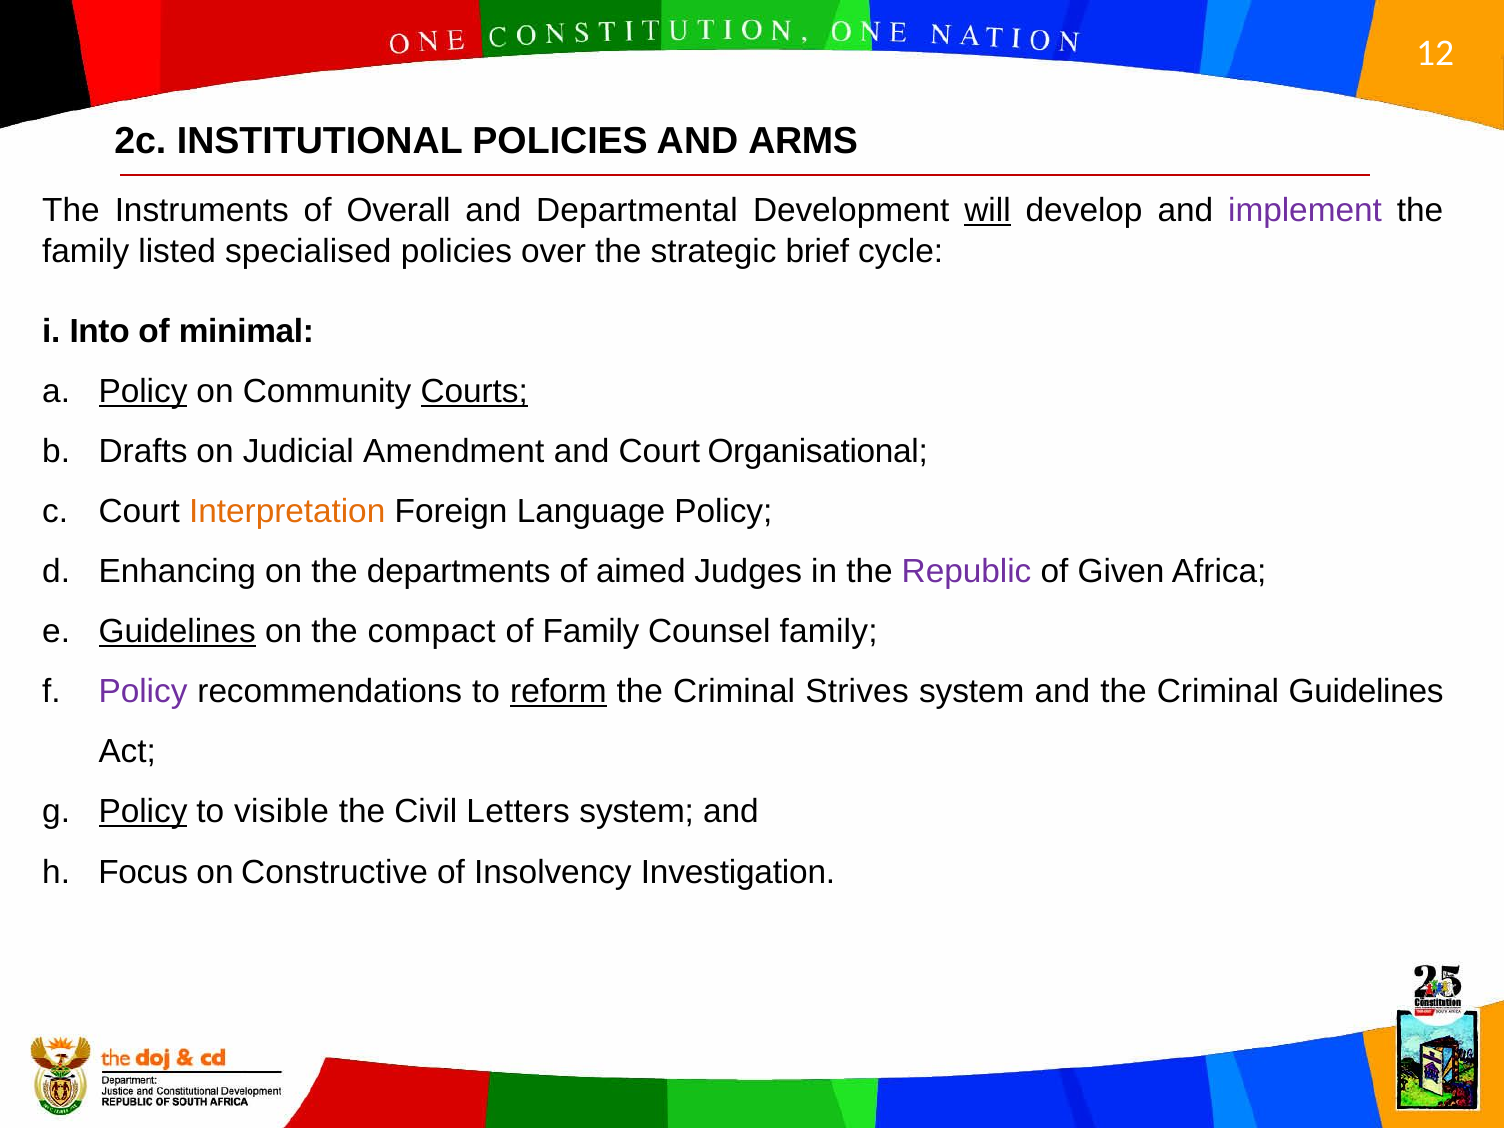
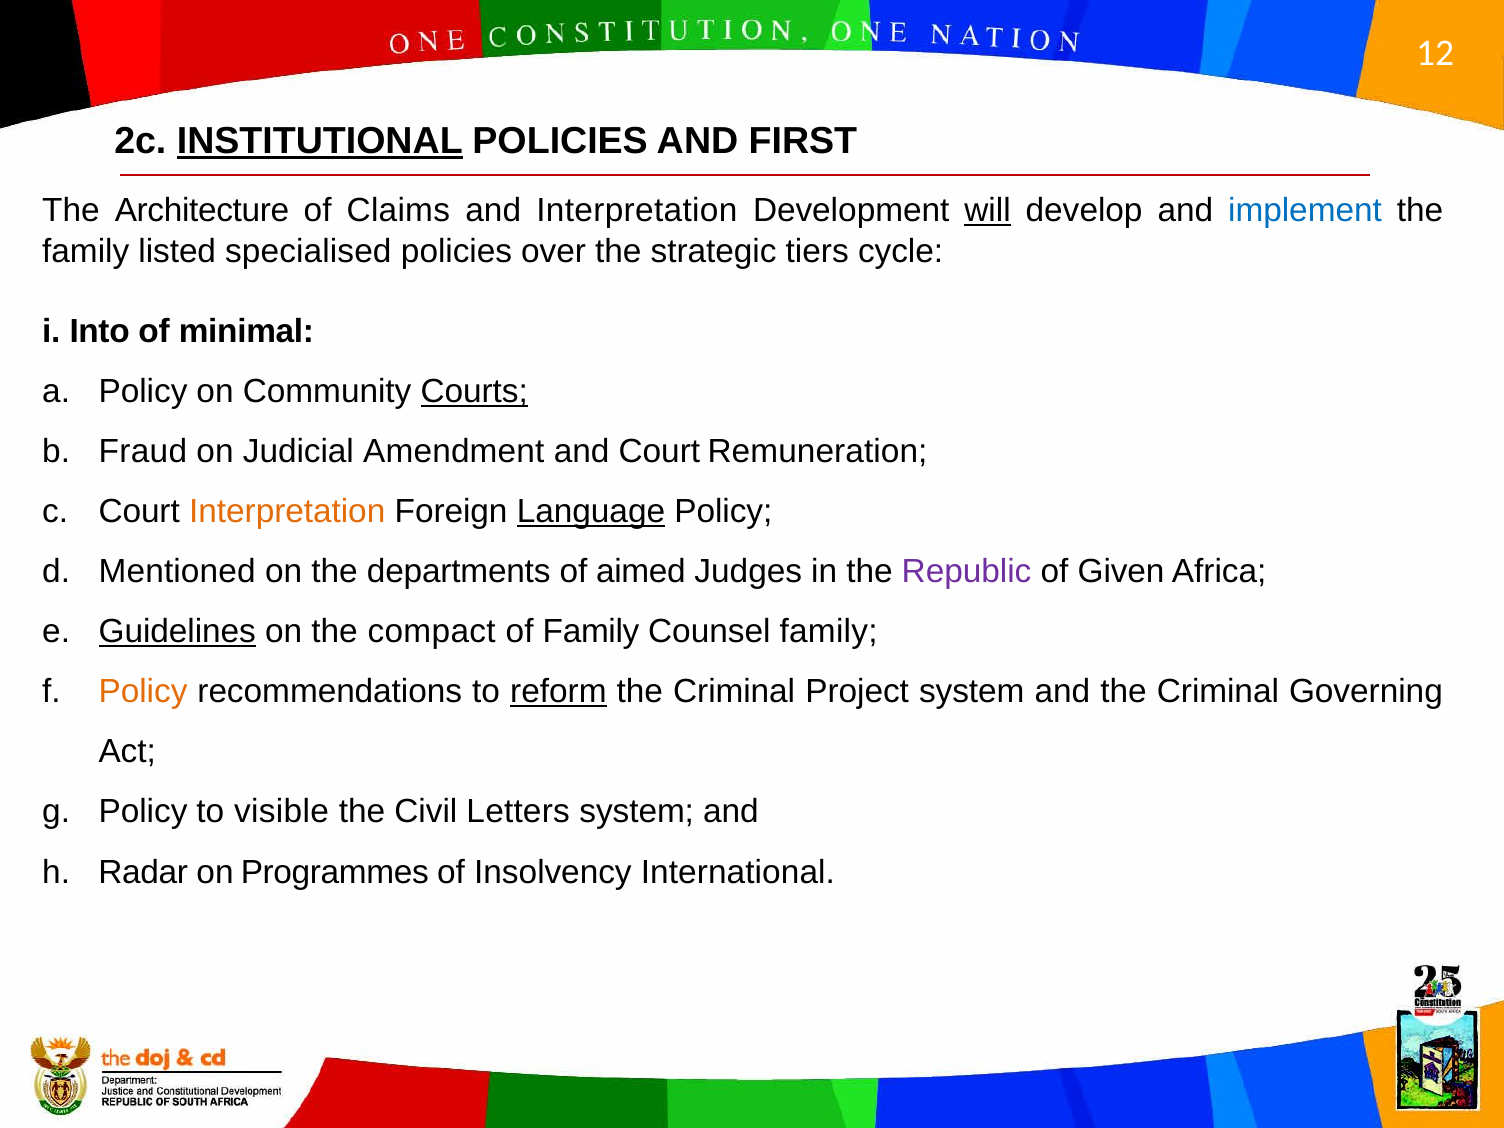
INSTITUTIONAL underline: none -> present (320, 141)
ARMS: ARMS -> FIRST (803, 141)
Instruments: Instruments -> Architecture (202, 211)
Overall: Overall -> Claims (398, 211)
and Departmental: Departmental -> Interpretation (637, 211)
implement colour: purple -> blue (1305, 211)
brief: brief -> tiers (817, 251)
Policy underline: present -> none (143, 391)
Drafts: Drafts -> Fraud (143, 451)
Organisational: Organisational -> Remuneration (817, 451)
Language underline: none -> present (591, 511)
Enhancing: Enhancing -> Mentioned (177, 572)
Policy colour: purple -> orange (143, 692)
Strives: Strives -> Project (857, 692)
Criminal Guidelines: Guidelines -> Governing (1366, 692)
Policy underline: present -> none (143, 812)
Focus: Focus -> Radar (143, 872)
Constructive: Constructive -> Programmes (335, 872)
Investigation: Investigation -> International (738, 872)
